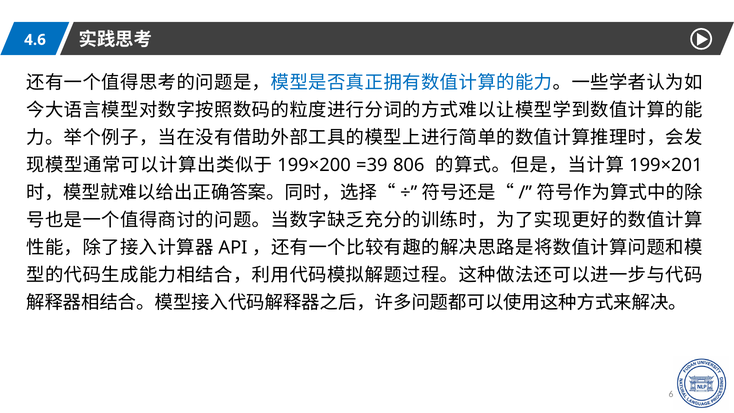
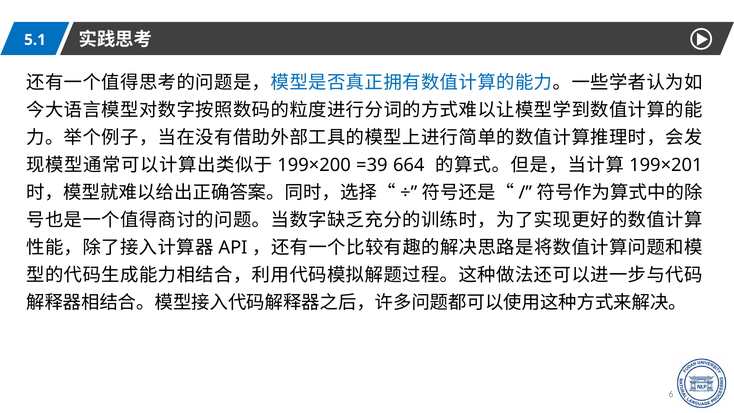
4.6: 4.6 -> 5.1 (35, 40)
806: 806 -> 664 (409, 165)
